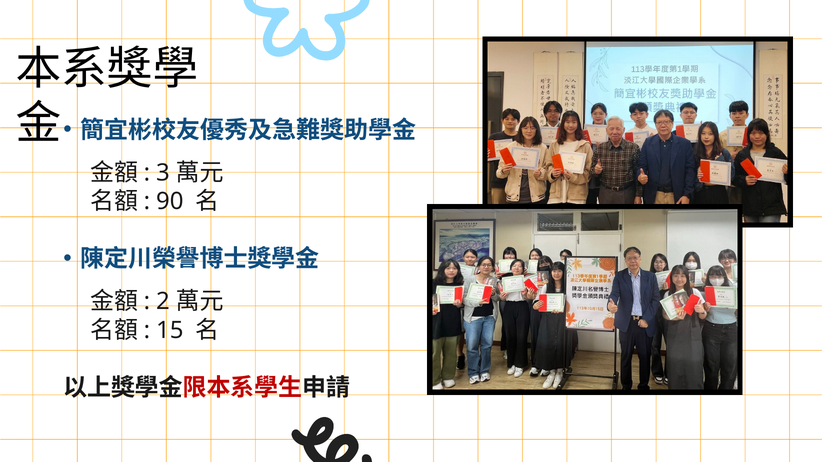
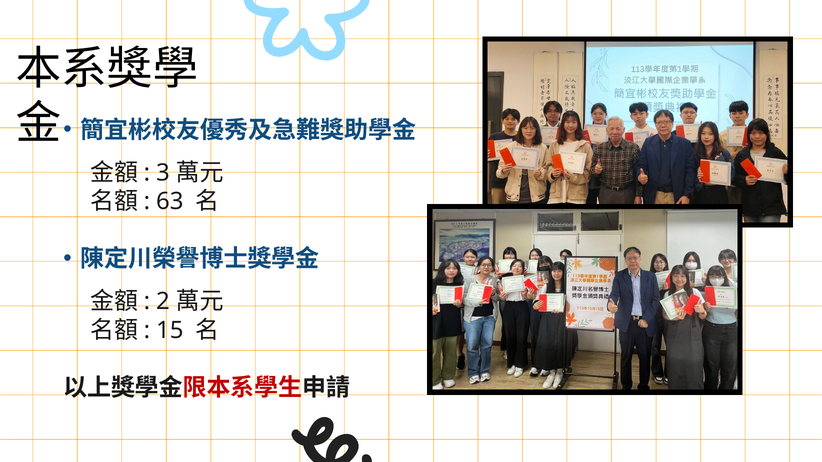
90: 90 -> 63 (170, 202)
